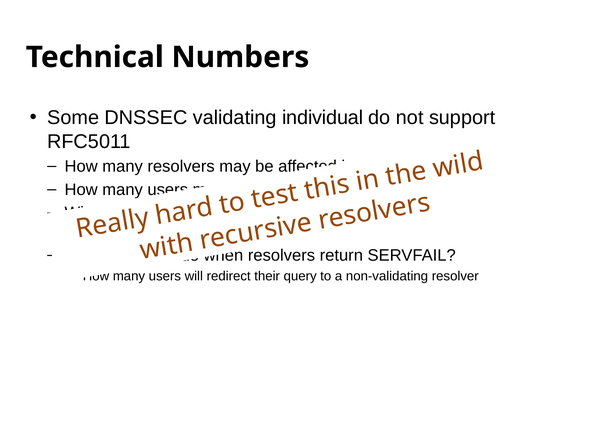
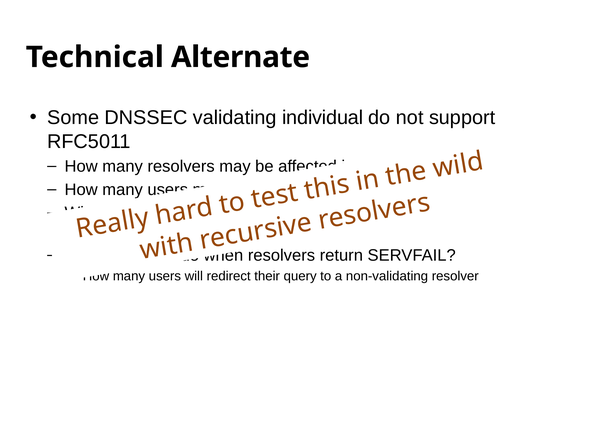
Numbers: Numbers -> Alternate (241, 57)
